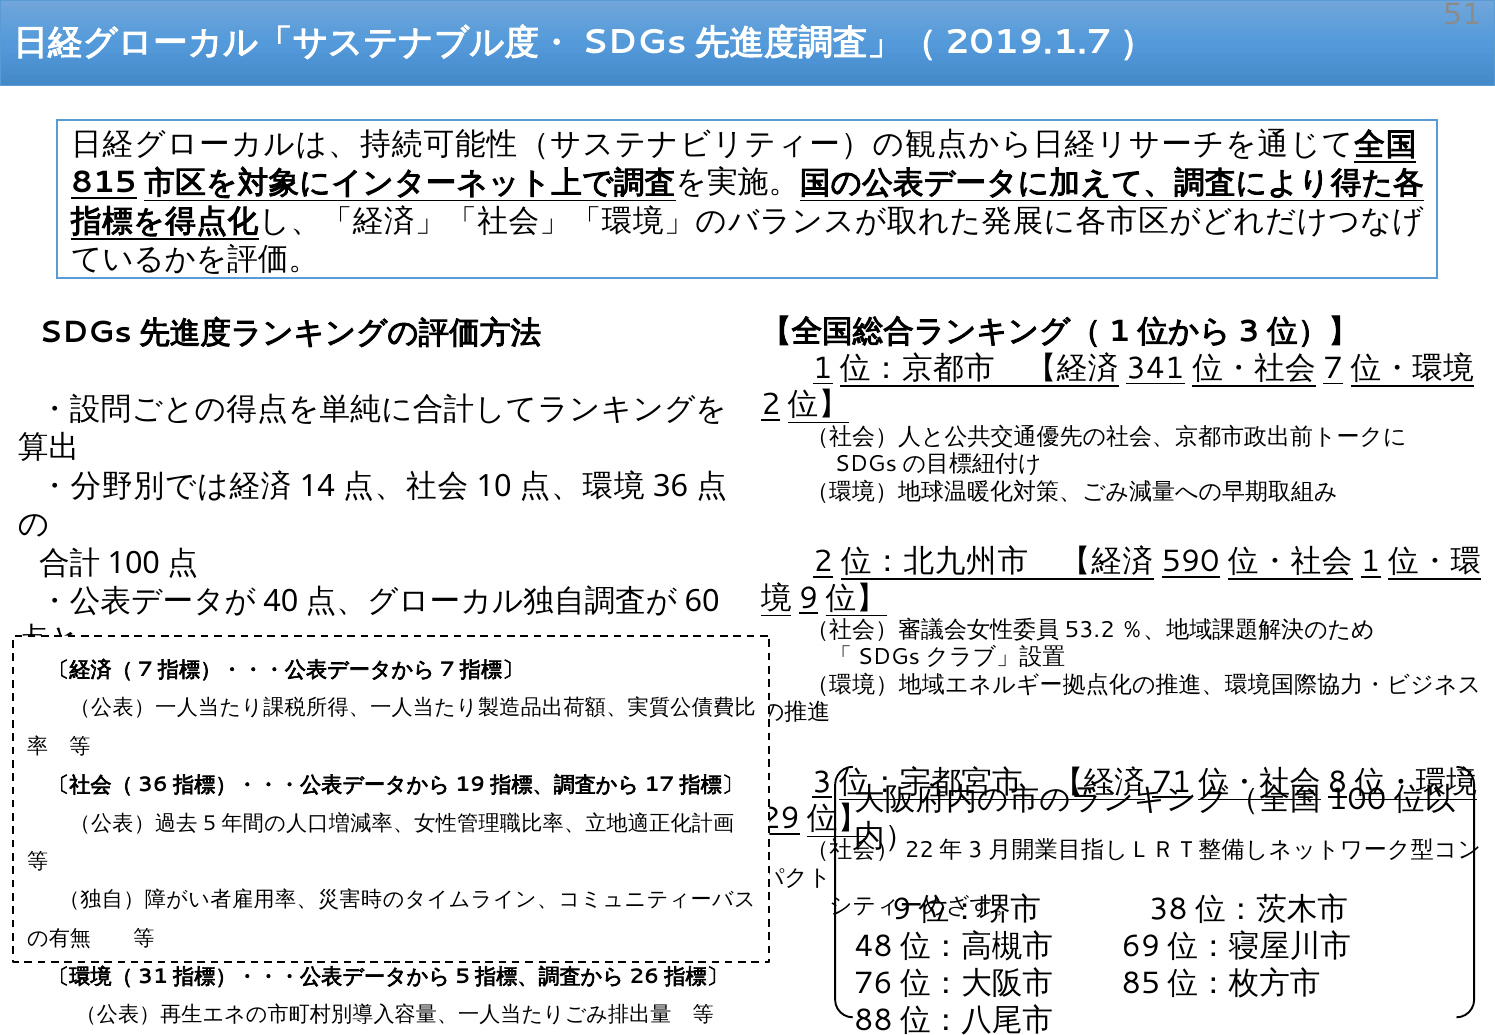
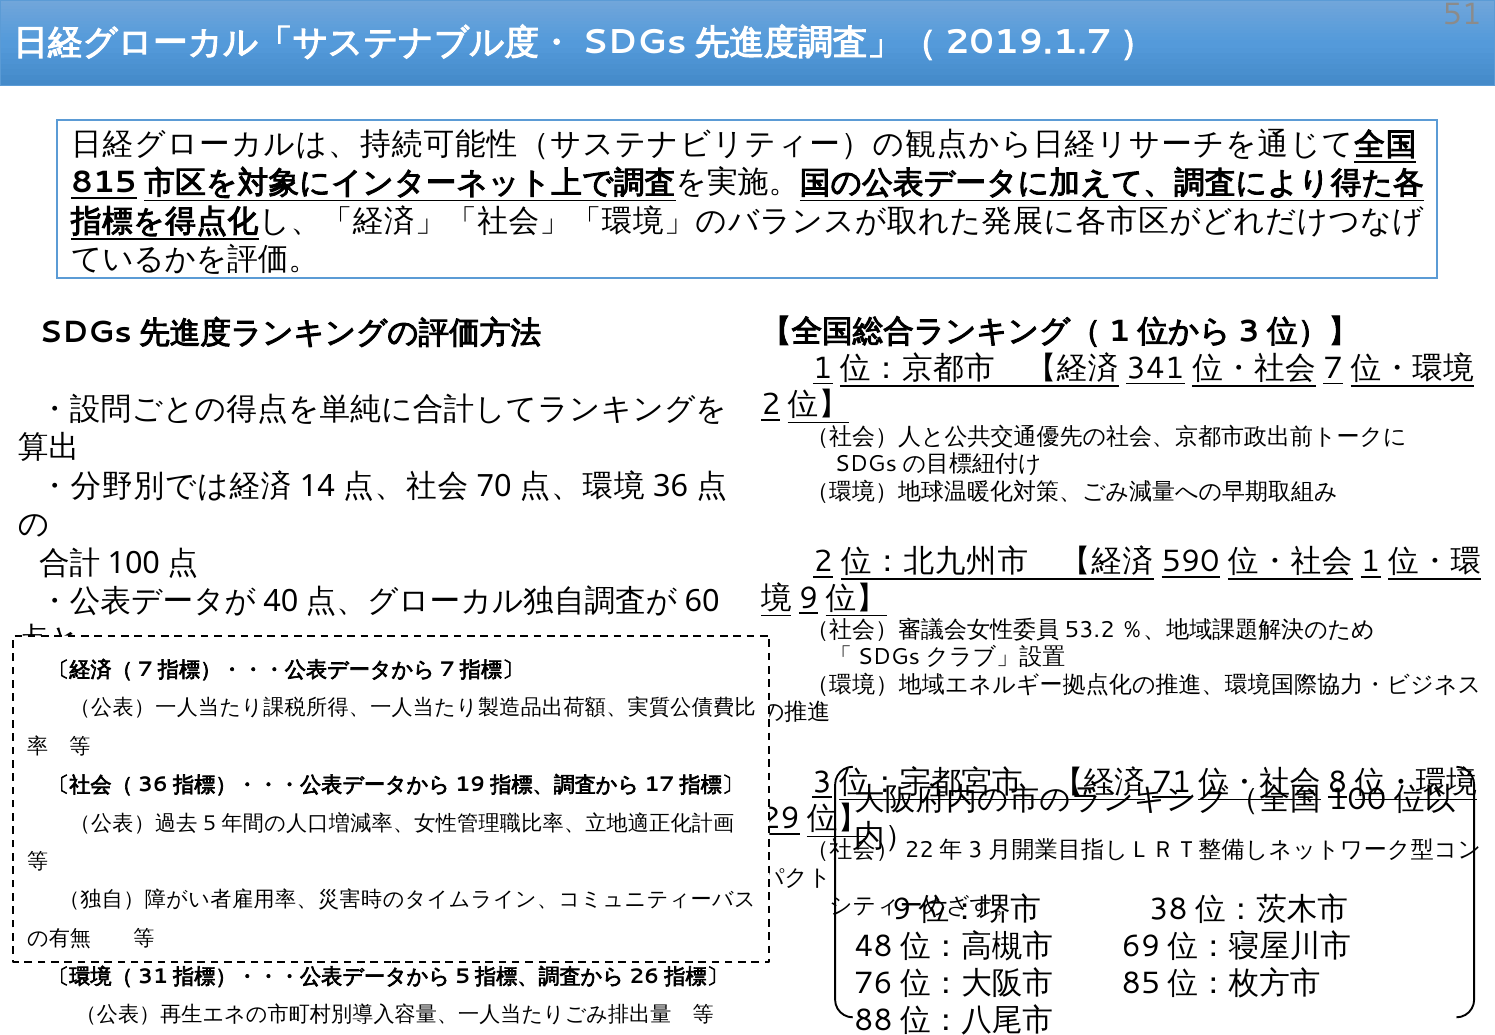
10: 10 -> 70 (494, 486)
